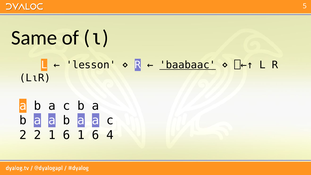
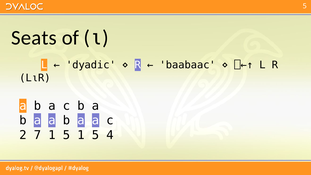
Same: Same -> Seats (34, 38)
lesson: lesson -> dyadic (91, 65)
baabaac underline: present -> none (188, 65)
2 2: 2 -> 7 (37, 135)
6: 6 -> 5 (67, 135)
6: 6 -> 5 (96, 135)
